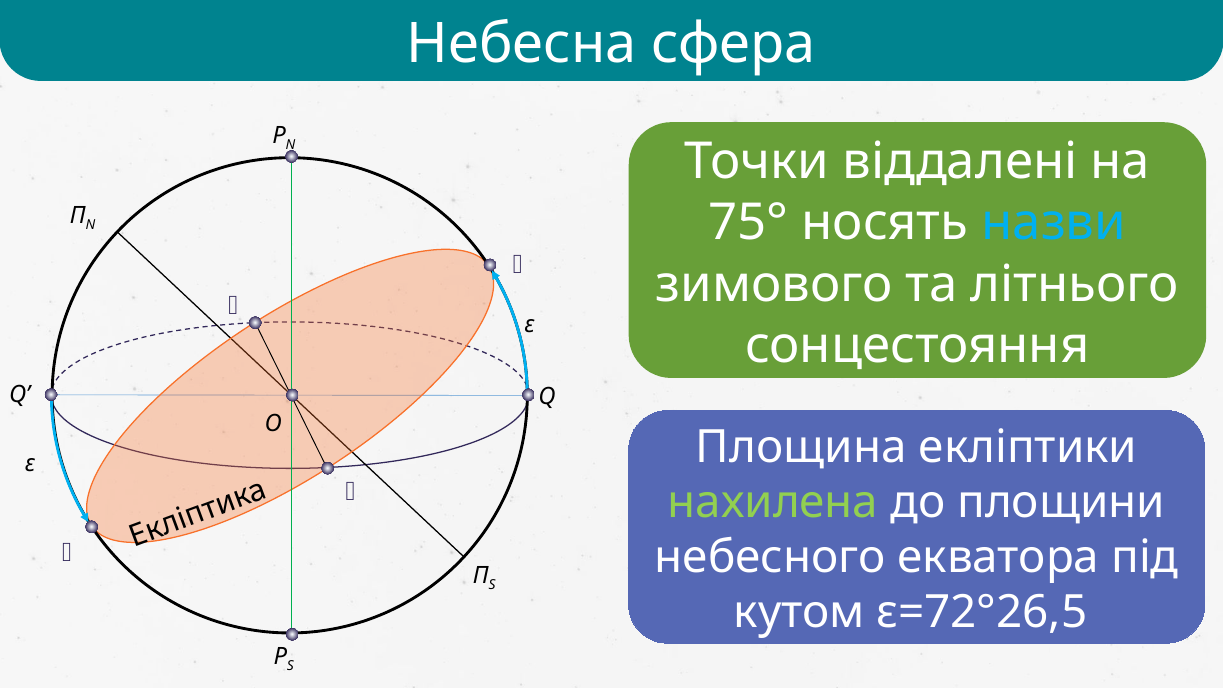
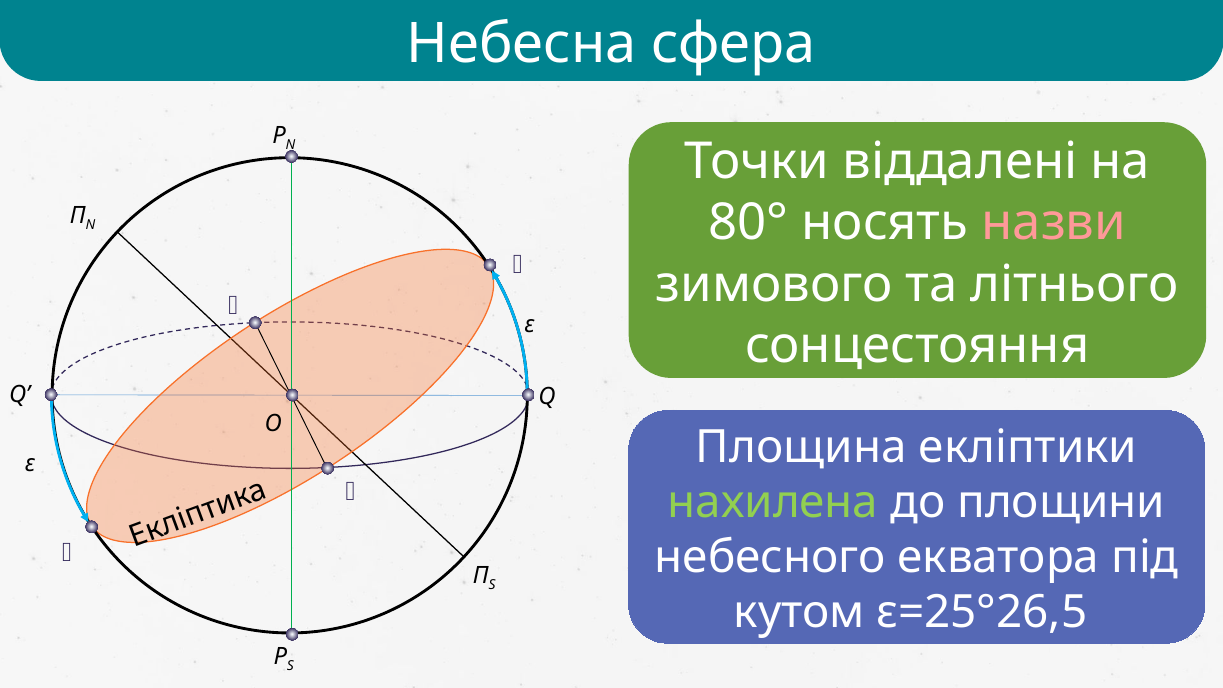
75°: 75° -> 80° (748, 223)
назви colour: light blue -> pink (1054, 223)
ε=72°26,5: ε=72°26,5 -> ε=25°26,5 (982, 613)
